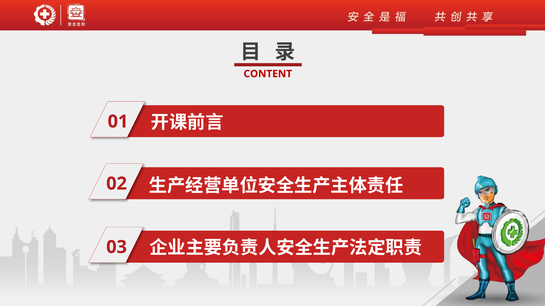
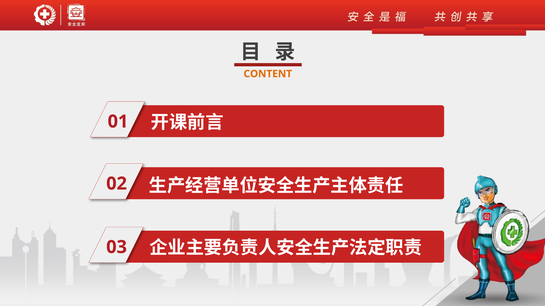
CONTENT colour: red -> orange (268, 74)
